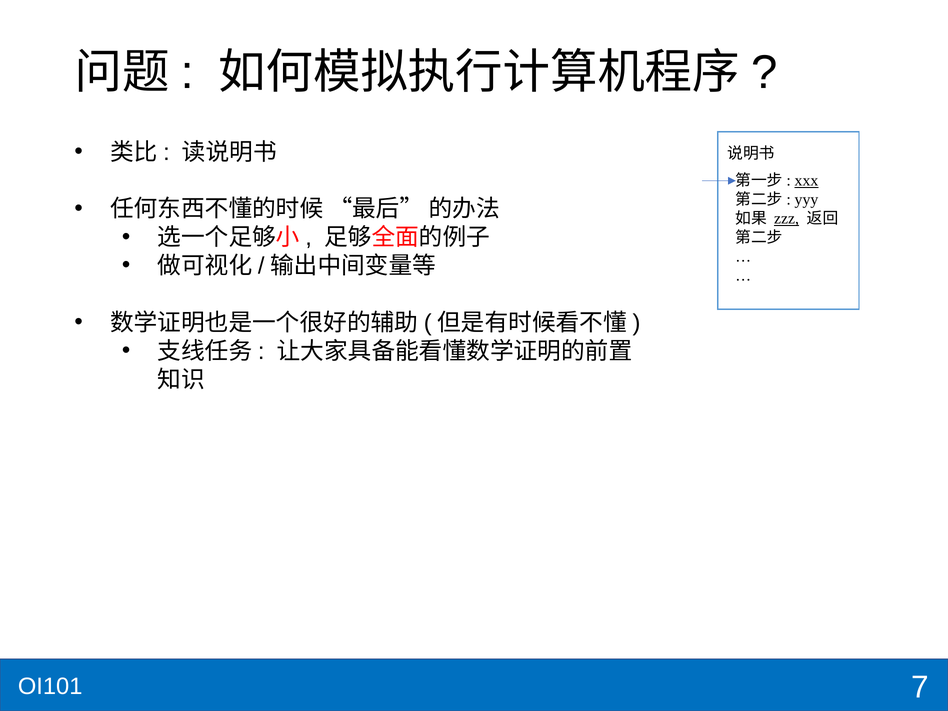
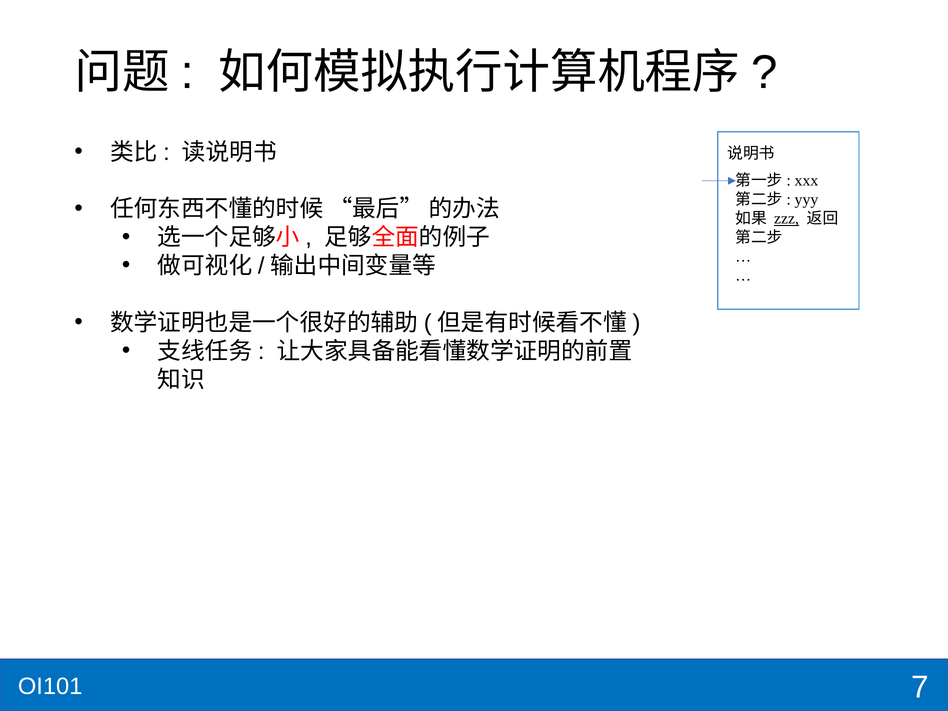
xxx underline: present -> none (806, 181)
